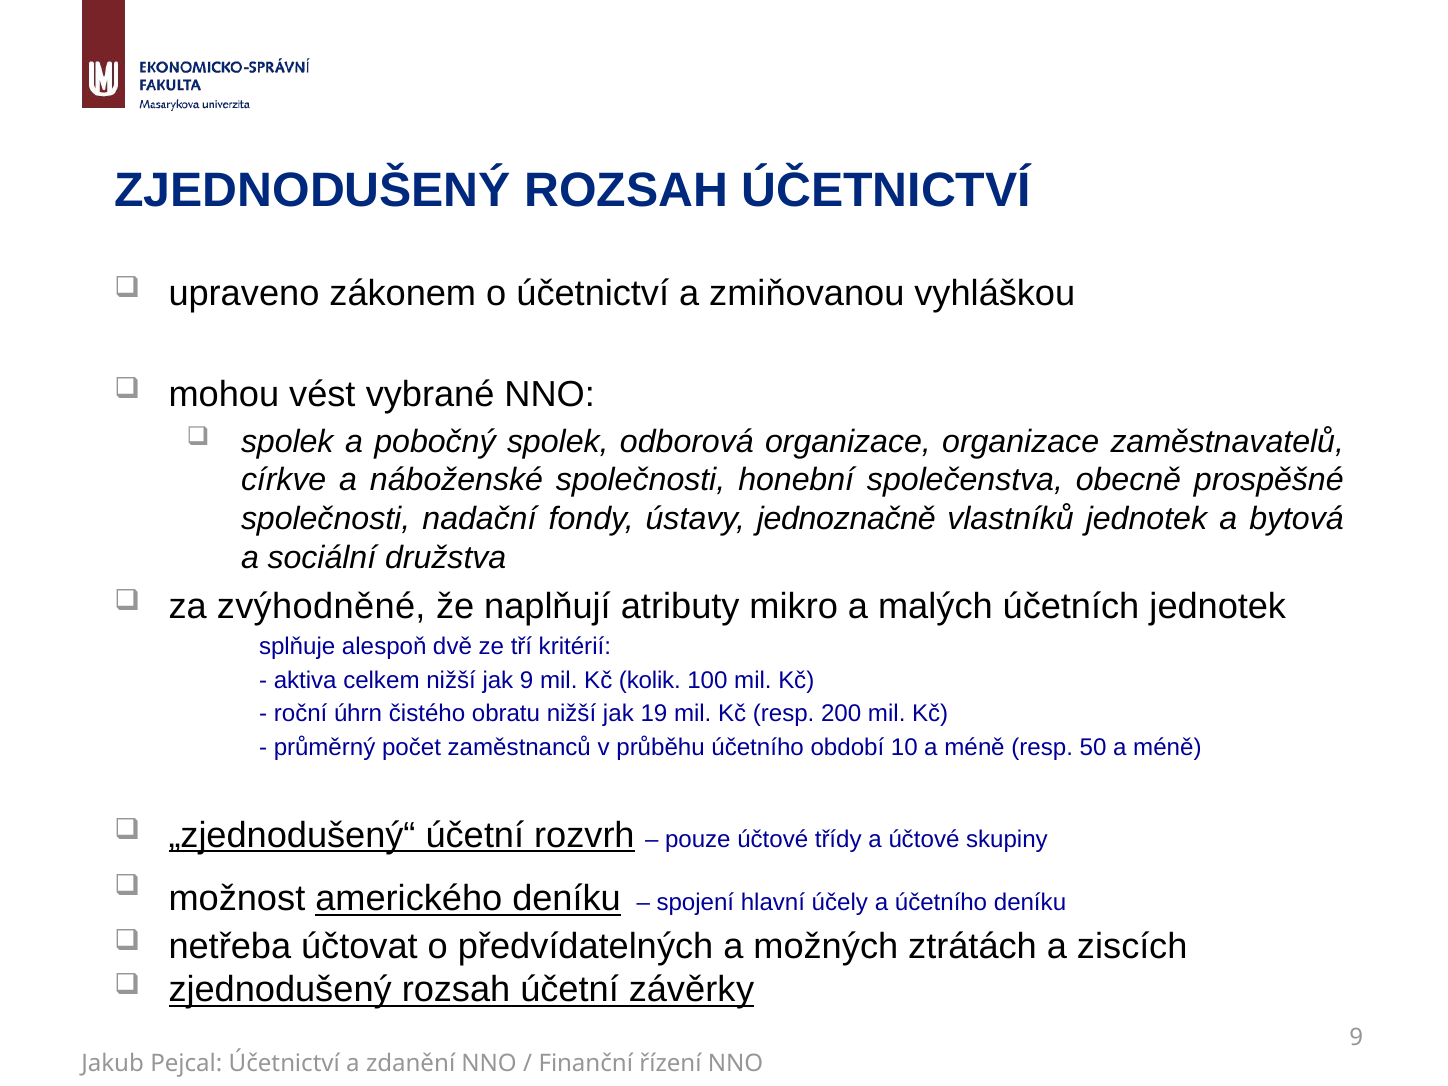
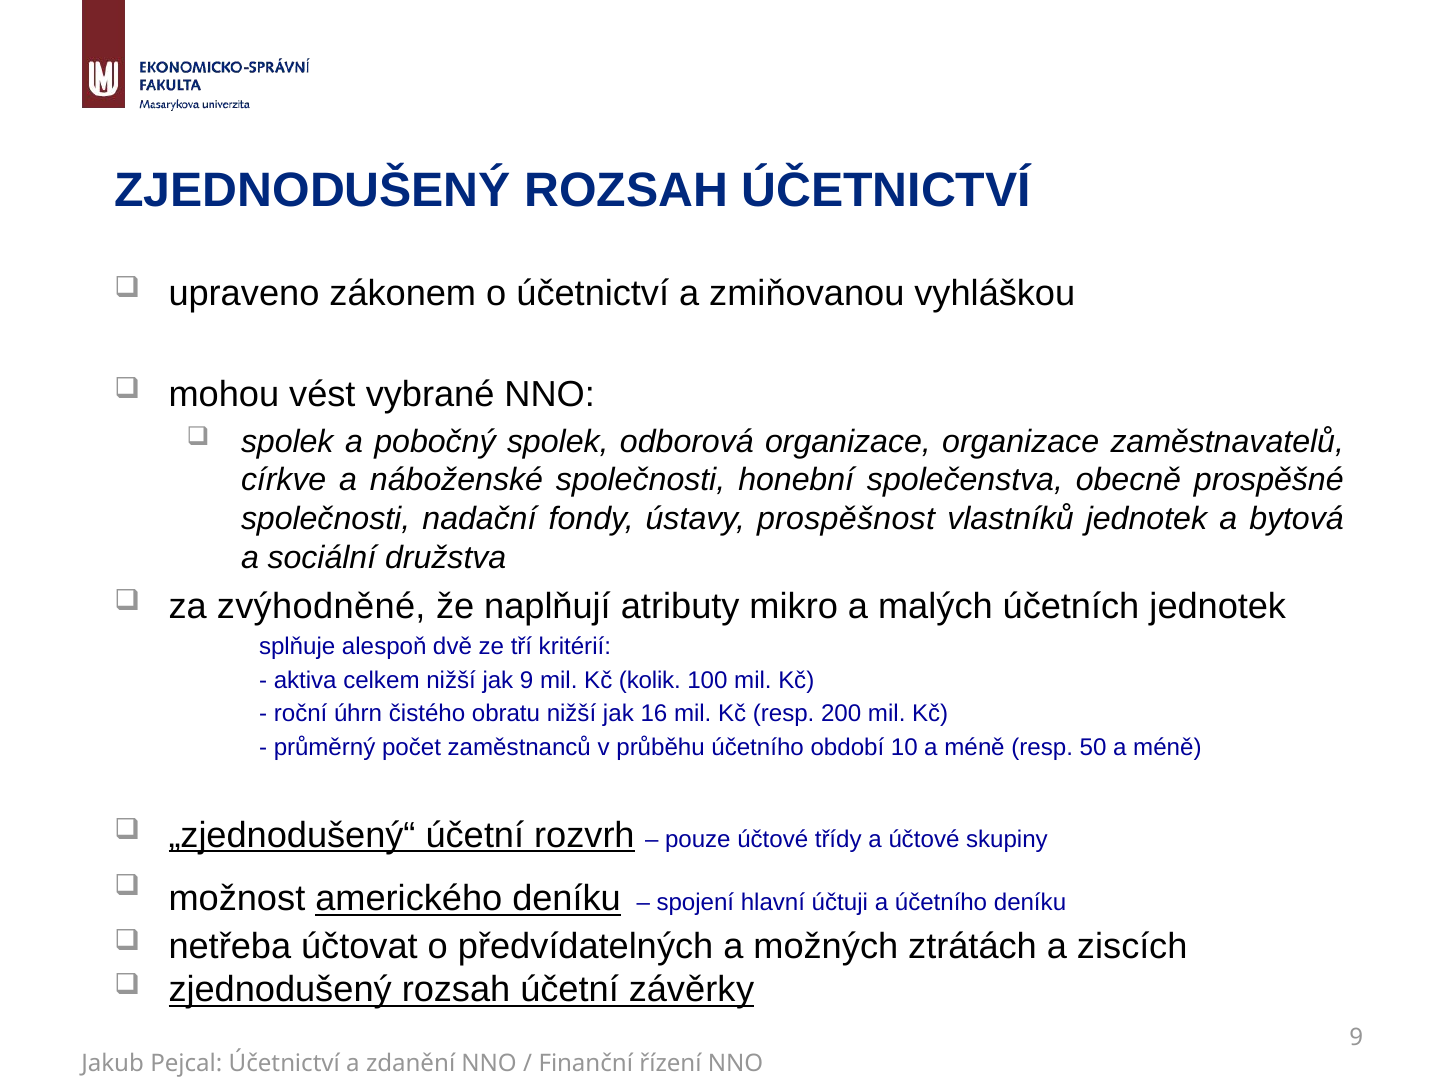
jednoznačně: jednoznačně -> prospěšnost (846, 519)
19: 19 -> 16 (654, 714)
účely: účely -> účtuji (840, 903)
